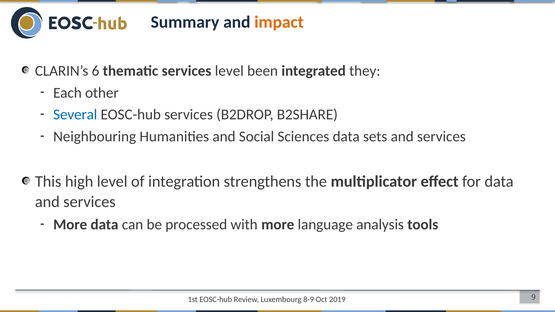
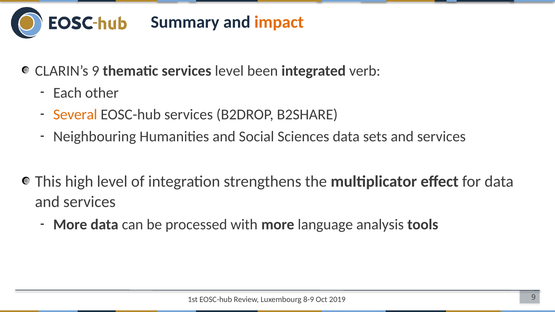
CLARIN’s 6: 6 -> 9 (96, 71)
they: they -> verb (365, 71)
Several colour: blue -> orange (75, 115)
